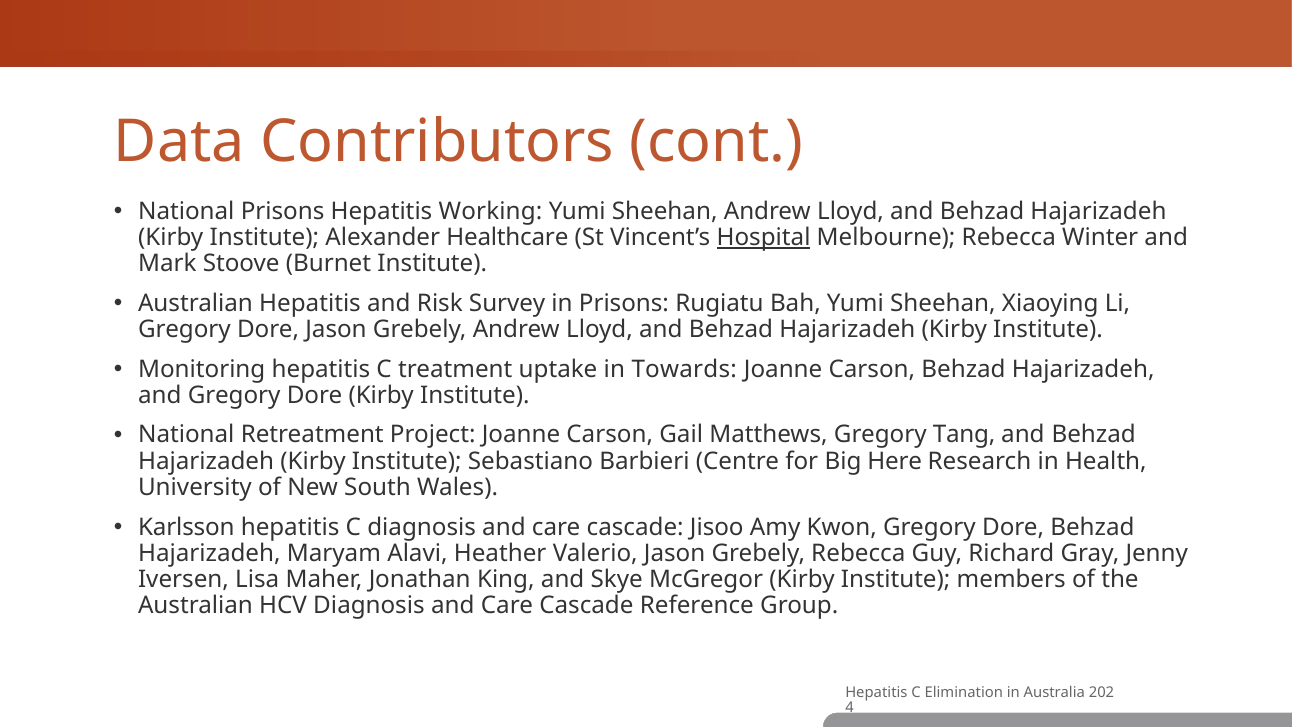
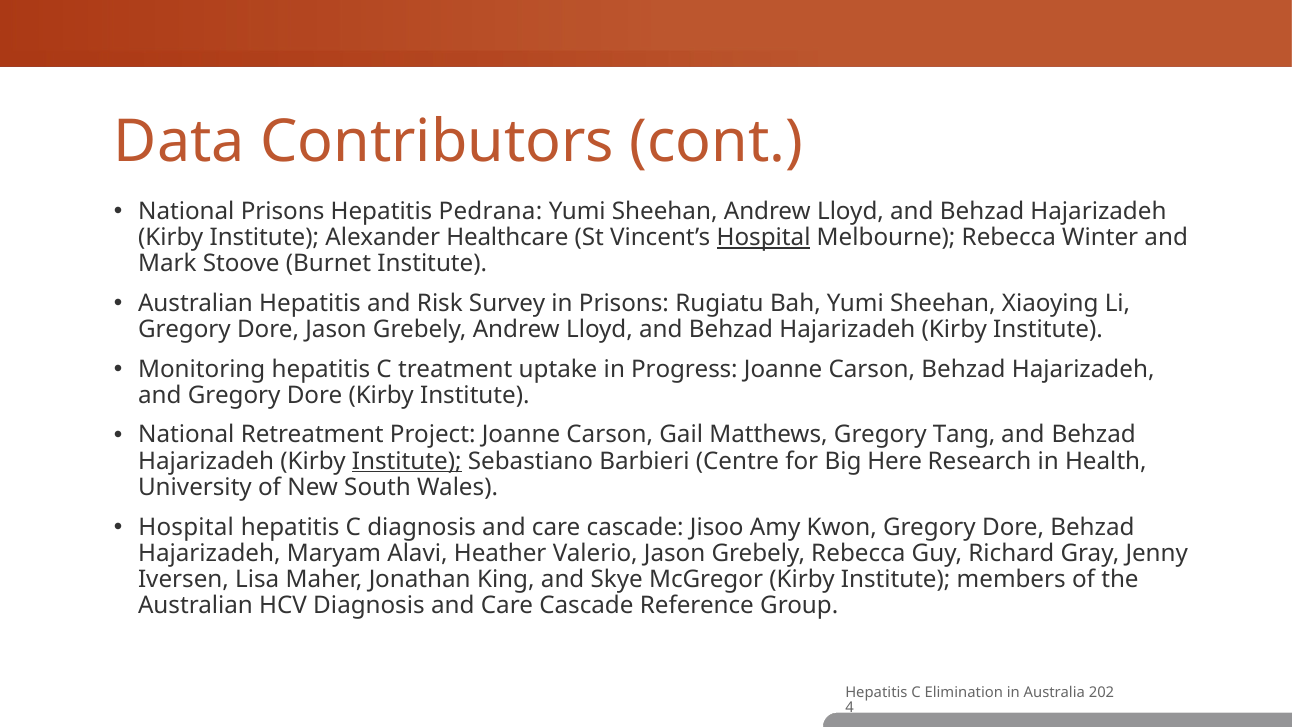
Working: Working -> Pedrana (490, 211)
Towards: Towards -> Progress (684, 369)
Institute underline: none -> present (407, 461)
Karlsson: Karlsson -> Hospital (186, 527)
